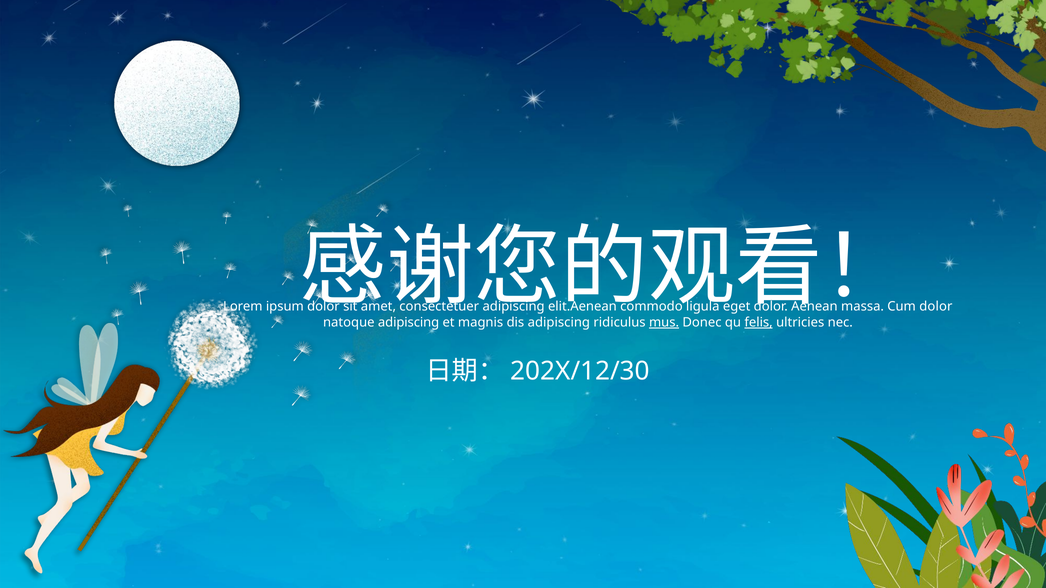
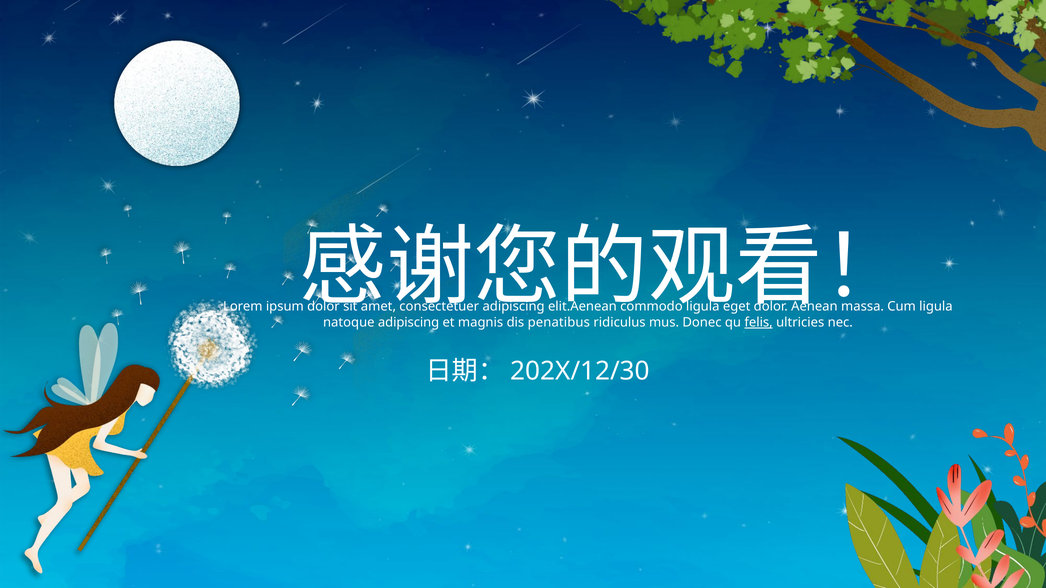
dolor: dolor -> ligula (936, 307)
dis adipiscing: adipiscing -> penatibus (559, 323)
mus underline: present -> none (664, 323)
